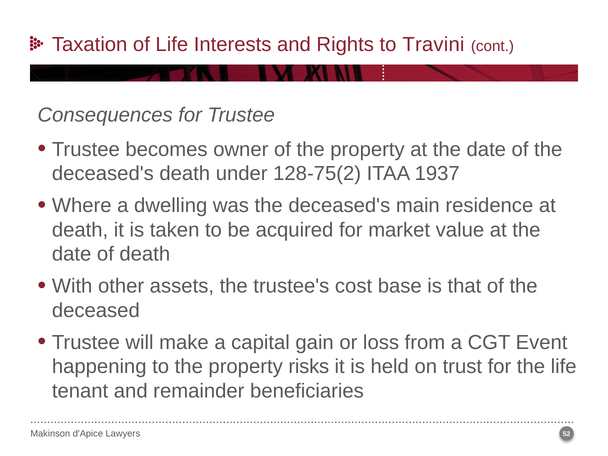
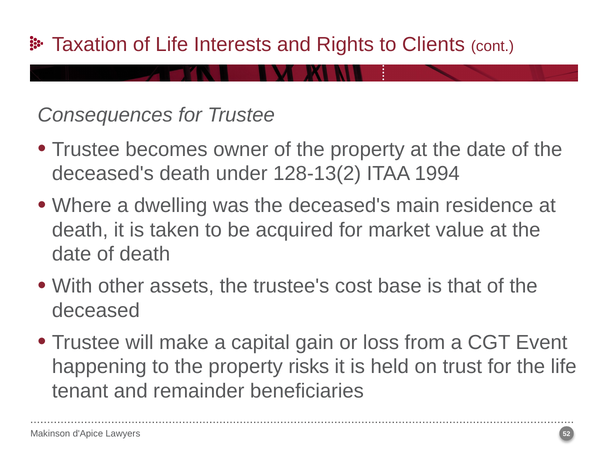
Travini: Travini -> Clients (433, 45)
128-75(2: 128-75(2 -> 128-13(2 (317, 174)
1937: 1937 -> 1994 (437, 174)
